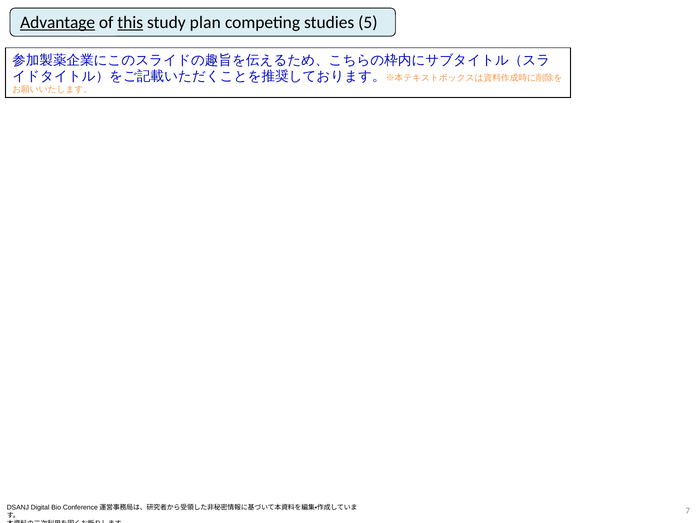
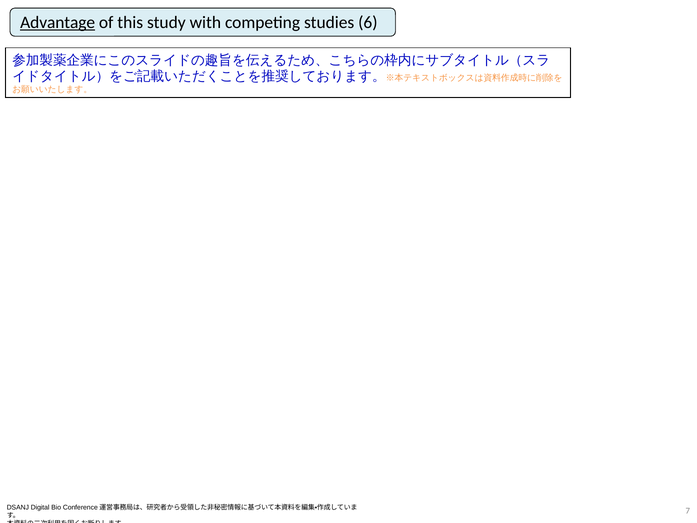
this underline: present -> none (130, 22)
plan: plan -> with (205, 22)
5: 5 -> 6 (368, 22)
